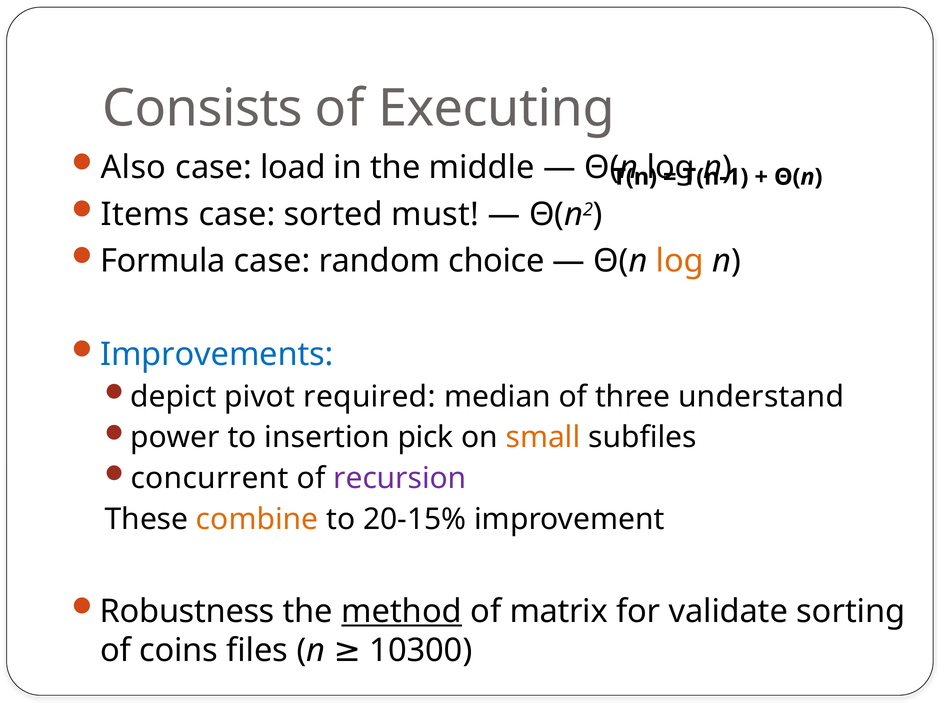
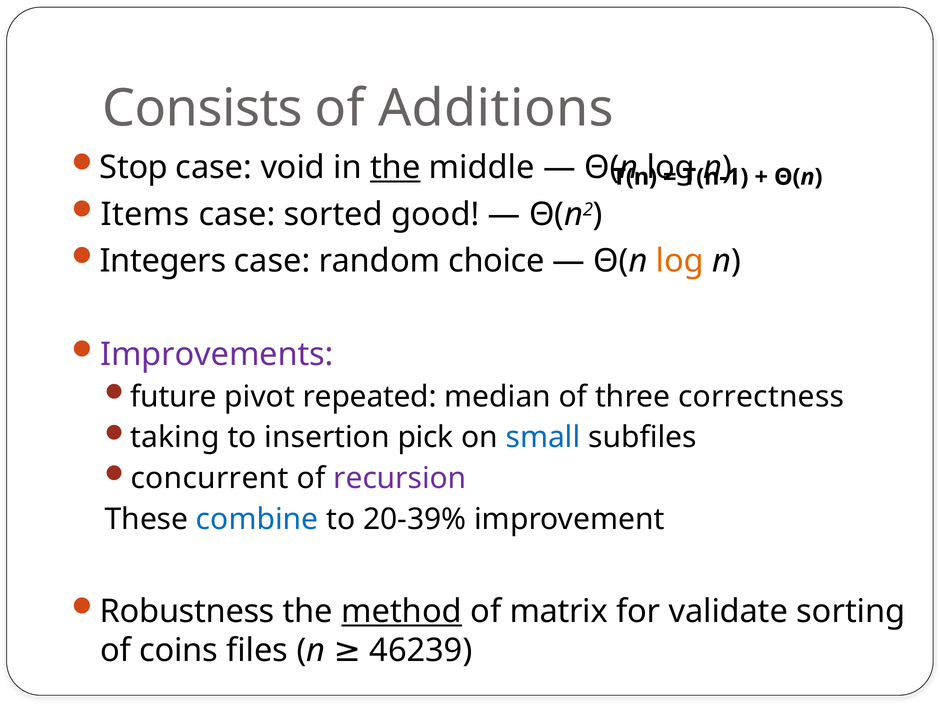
Executing: Executing -> Additions (496, 109)
Also: Also -> Stop (134, 167)
load: load -> void (293, 167)
the underline: none -> present (395, 167)
must: must -> good (435, 214)
Formula: Formula -> Integers (163, 261)
Improvements colour: blue -> purple (217, 354)
depict: depict -> future (174, 397)
required: required -> repeated (370, 397)
understand: understand -> correctness (761, 397)
power: power -> taking (175, 438)
small colour: orange -> blue (543, 438)
combine colour: orange -> blue (257, 519)
20-15%: 20-15% -> 20-39% (415, 519)
10300: 10300 -> 46239 (421, 651)
